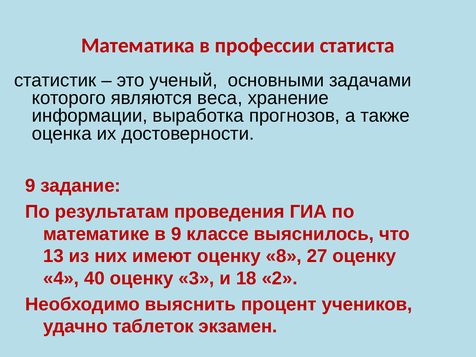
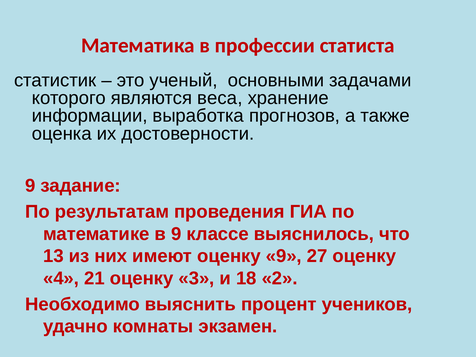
оценку 8: 8 -> 9 (284, 256)
40: 40 -> 21 (94, 278)
таблеток: таблеток -> комнаты (153, 327)
